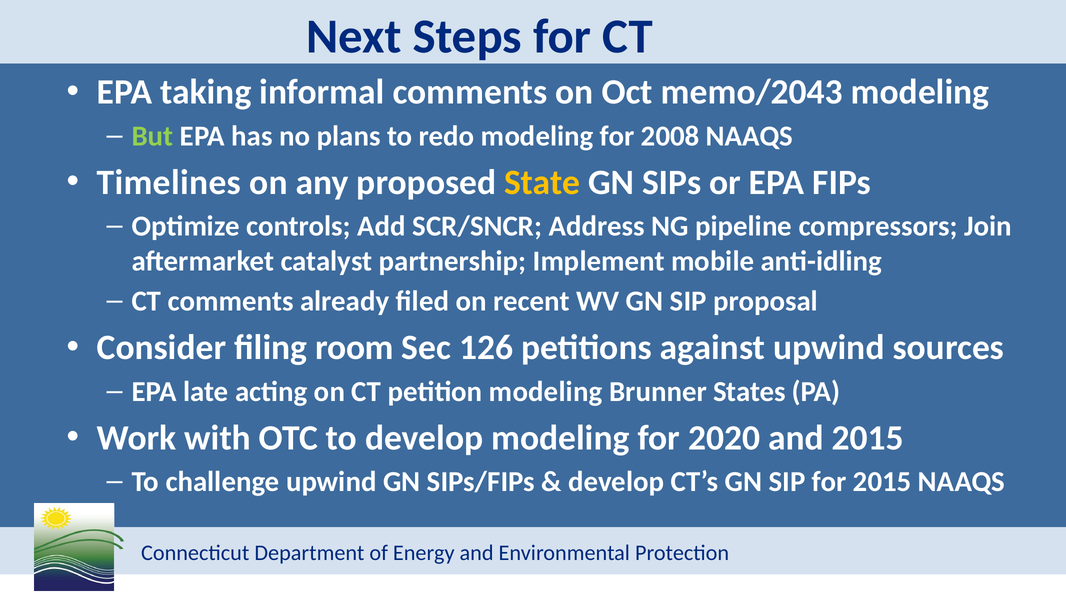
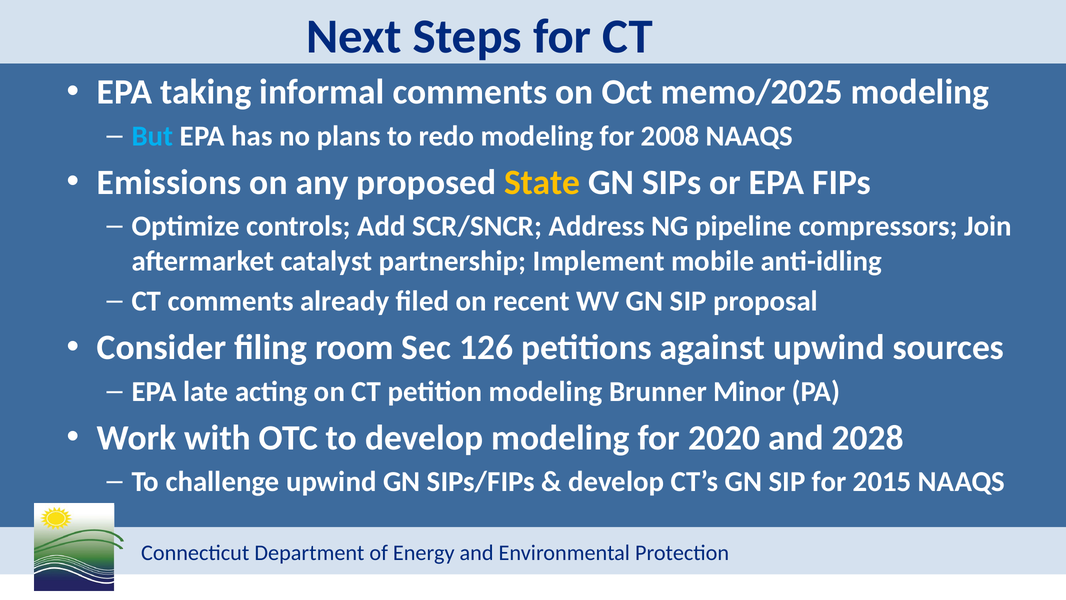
memo/2043: memo/2043 -> memo/2025 (752, 92)
But colour: light green -> light blue (153, 136)
Timelines: Timelines -> Emissions (169, 182)
States: States -> Minor (749, 391)
and 2015: 2015 -> 2028 (868, 438)
